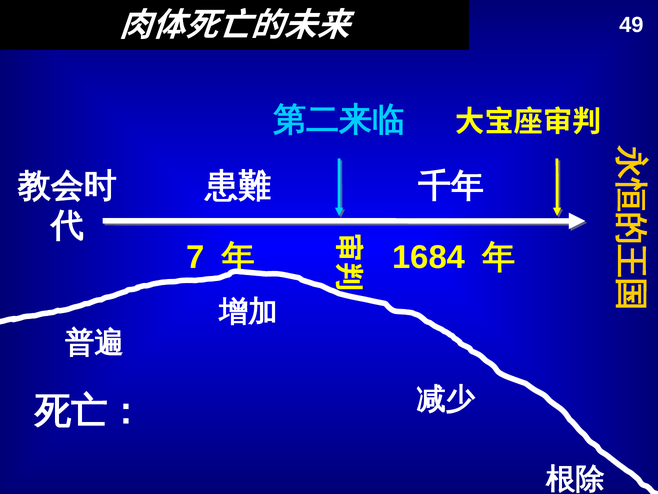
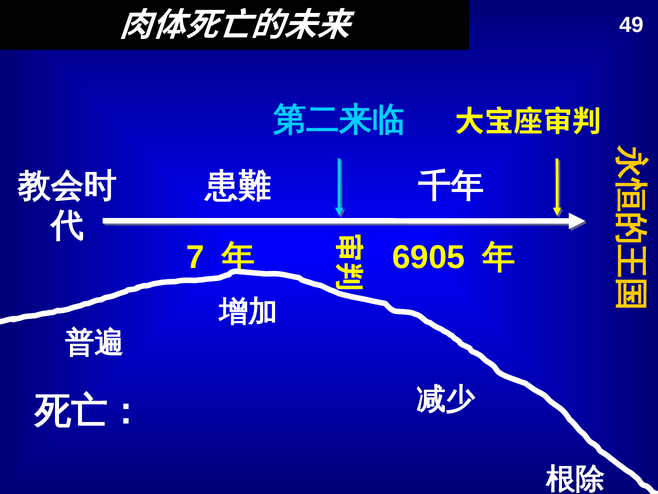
1684: 1684 -> 6905 (429, 257)
